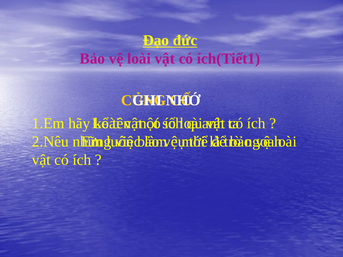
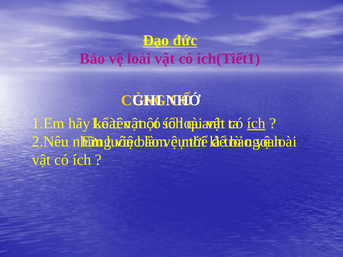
ích underline: none -> present (256, 123)
